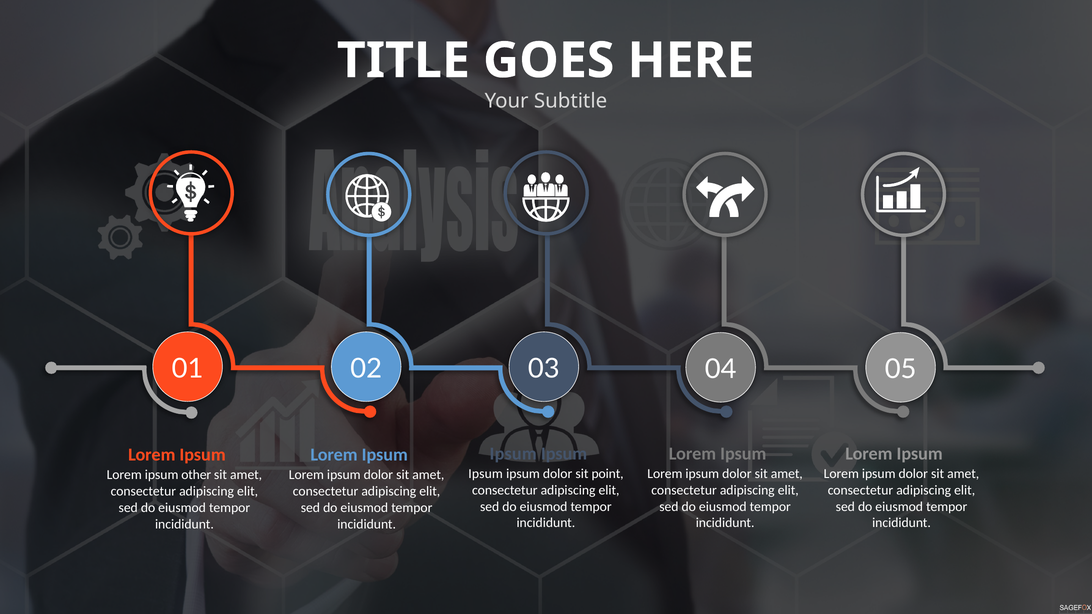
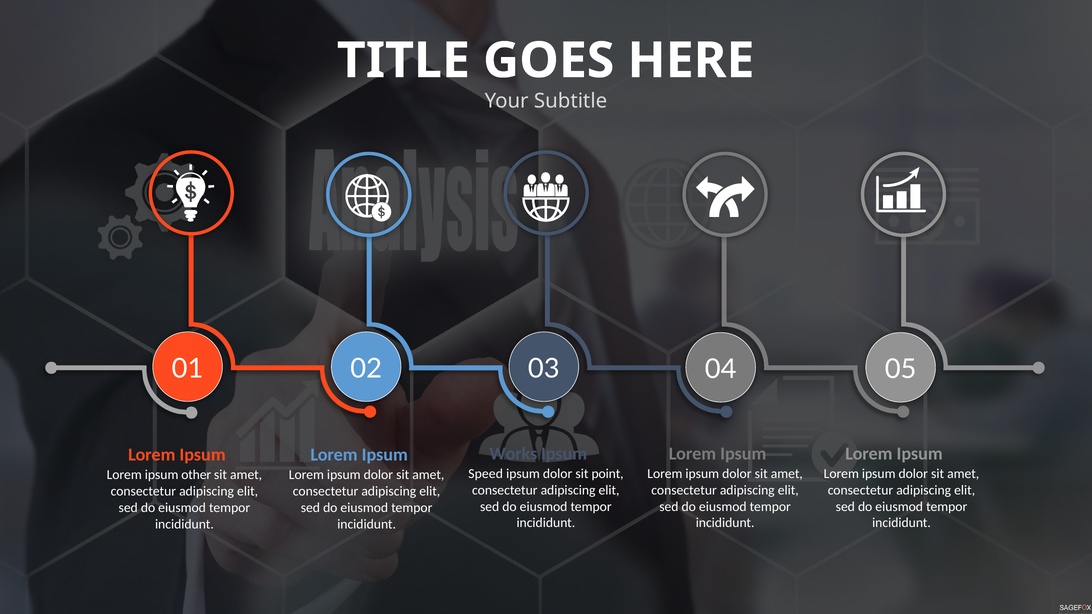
Ipsum: Ipsum -> Works (513, 454)
Ipsum: Ipsum -> Speed (486, 474)
